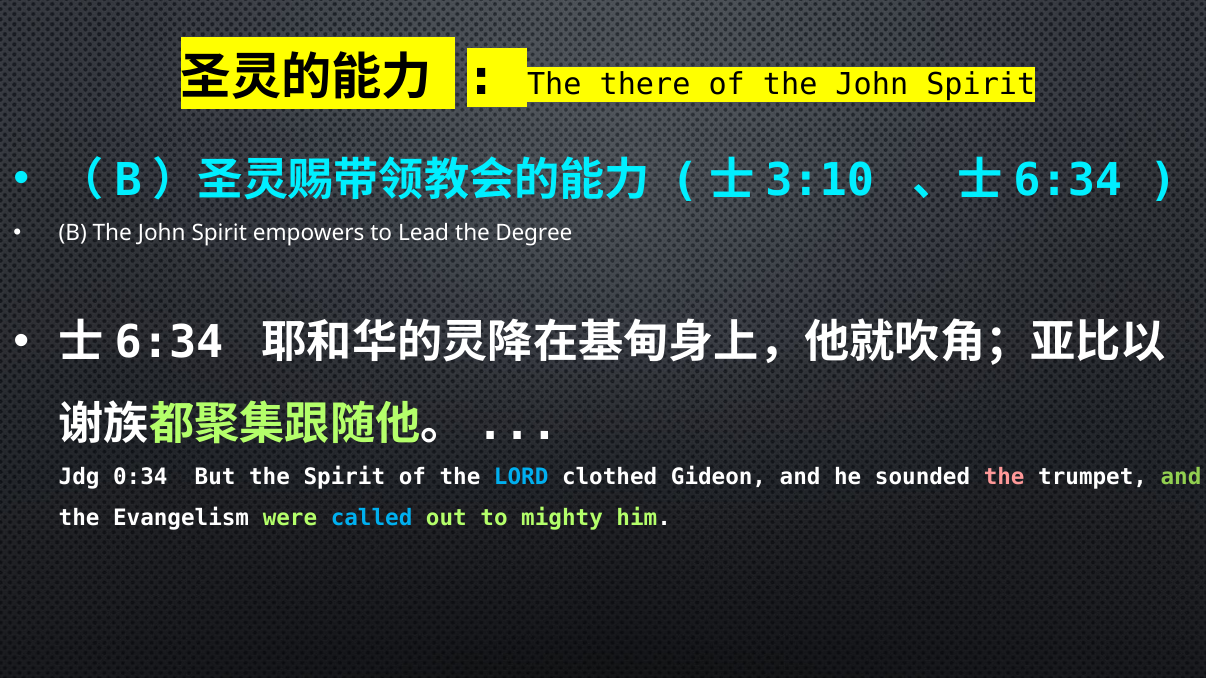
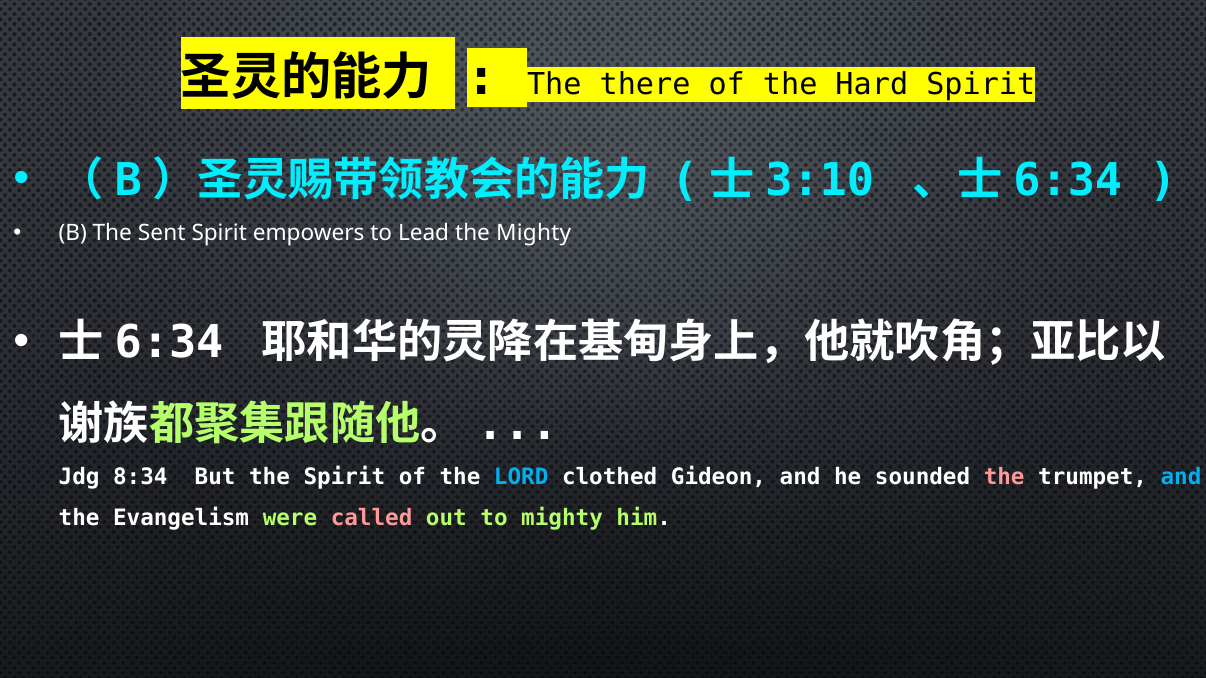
of the John: John -> Hard (872, 85)
B The John: John -> Sent (162, 233)
the Degree: Degree -> Mighty (534, 233)
0:34: 0:34 -> 8:34 (140, 477)
and colour: light green -> light blue (1181, 477)
called colour: light blue -> pink (372, 518)
